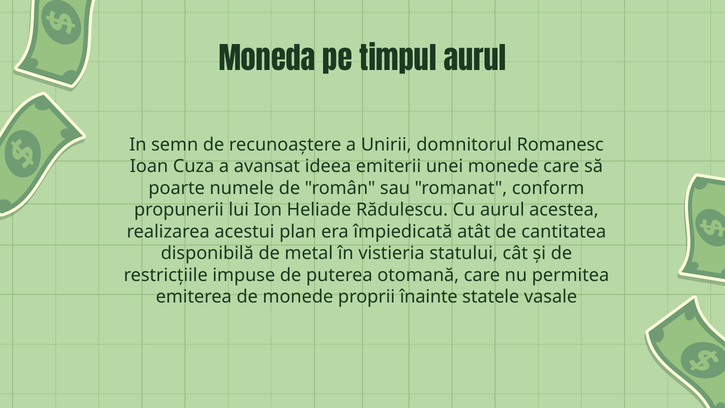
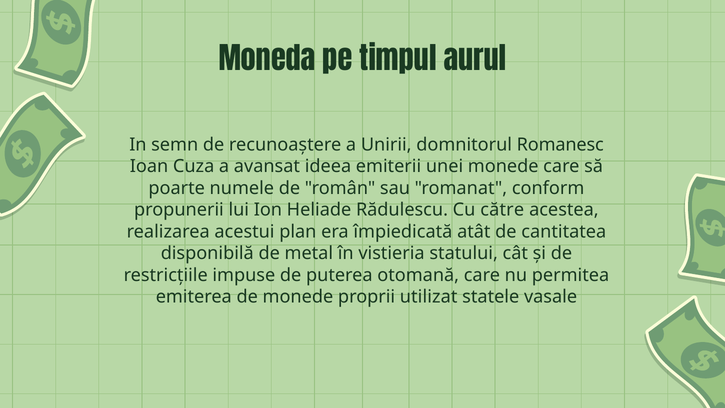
Cu aurul: aurul -> către (502, 210)
înainte: înainte -> utilizat (429, 297)
